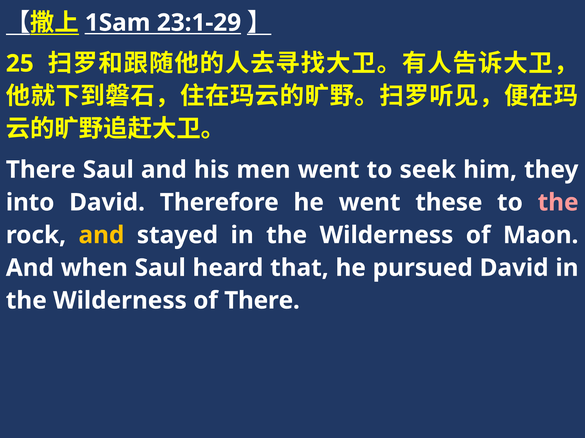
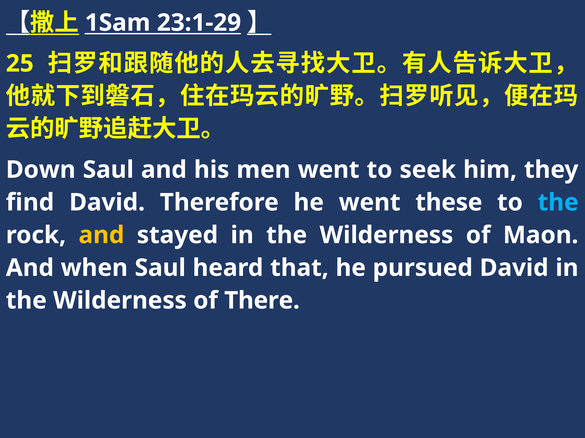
There: There -> Down (41, 170)
into: into -> find (30, 203)
the colour: pink -> light blue (558, 203)
